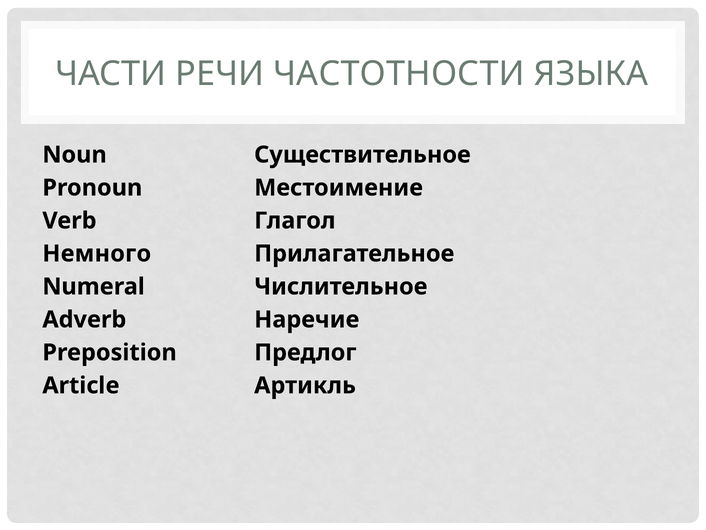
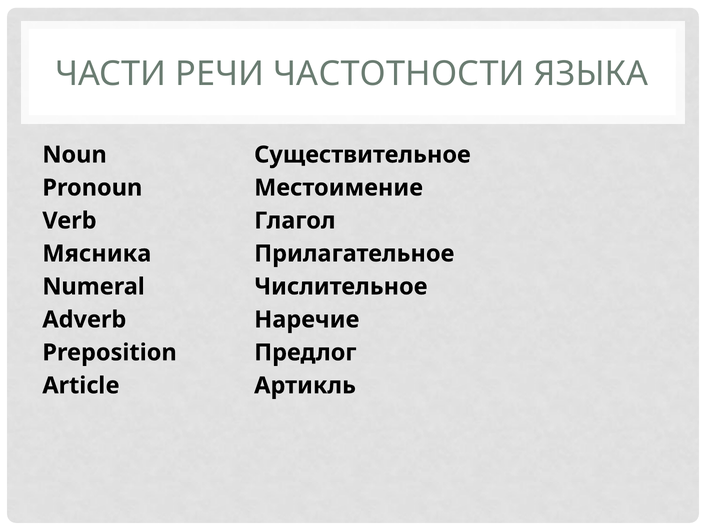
Немного: Немного -> Мясника (97, 253)
